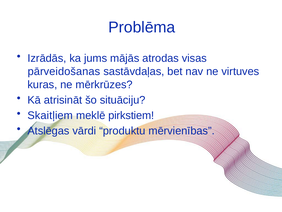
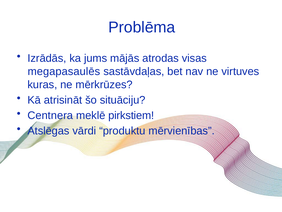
pārveidošanas: pārveidošanas -> megapasaulēs (64, 71)
Skaitļiem: Skaitļiem -> Centnera (50, 115)
